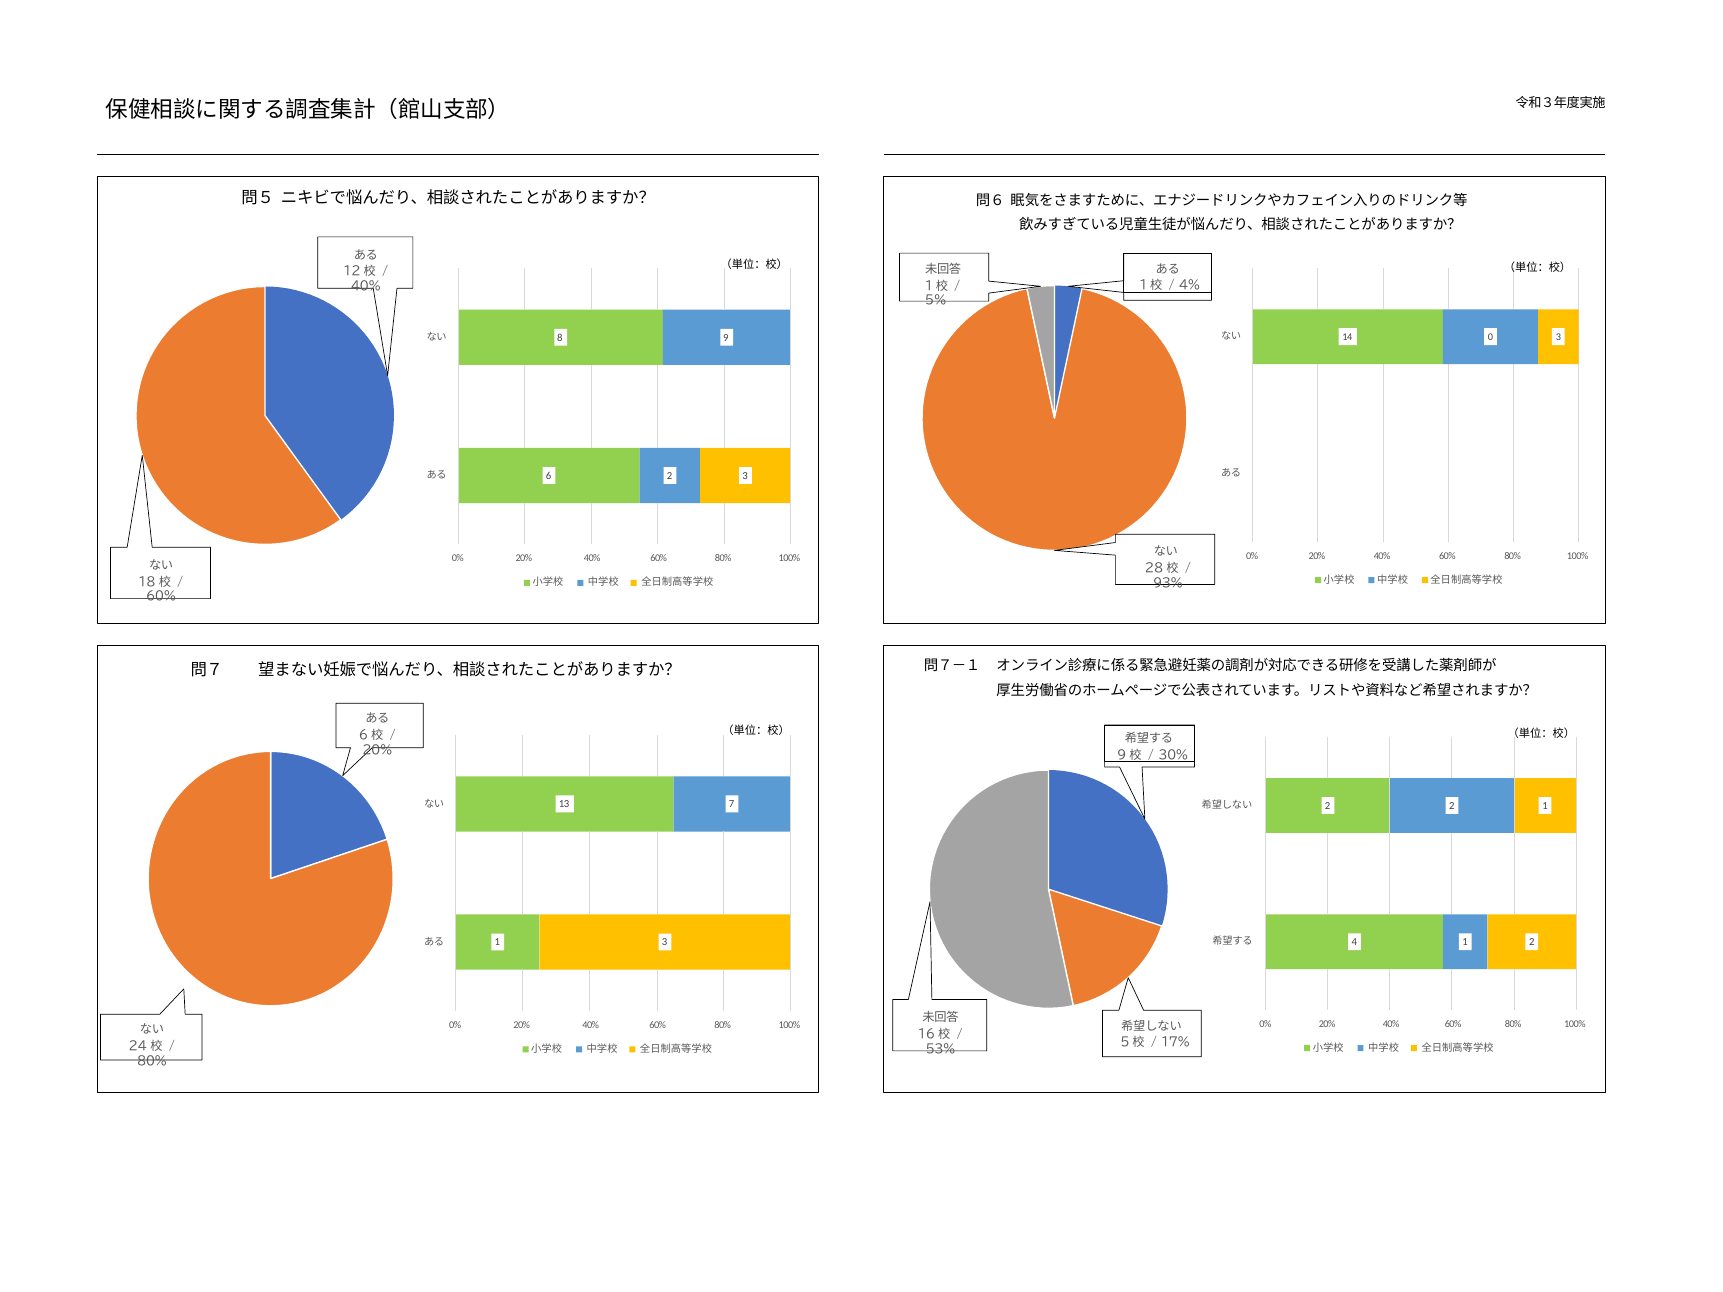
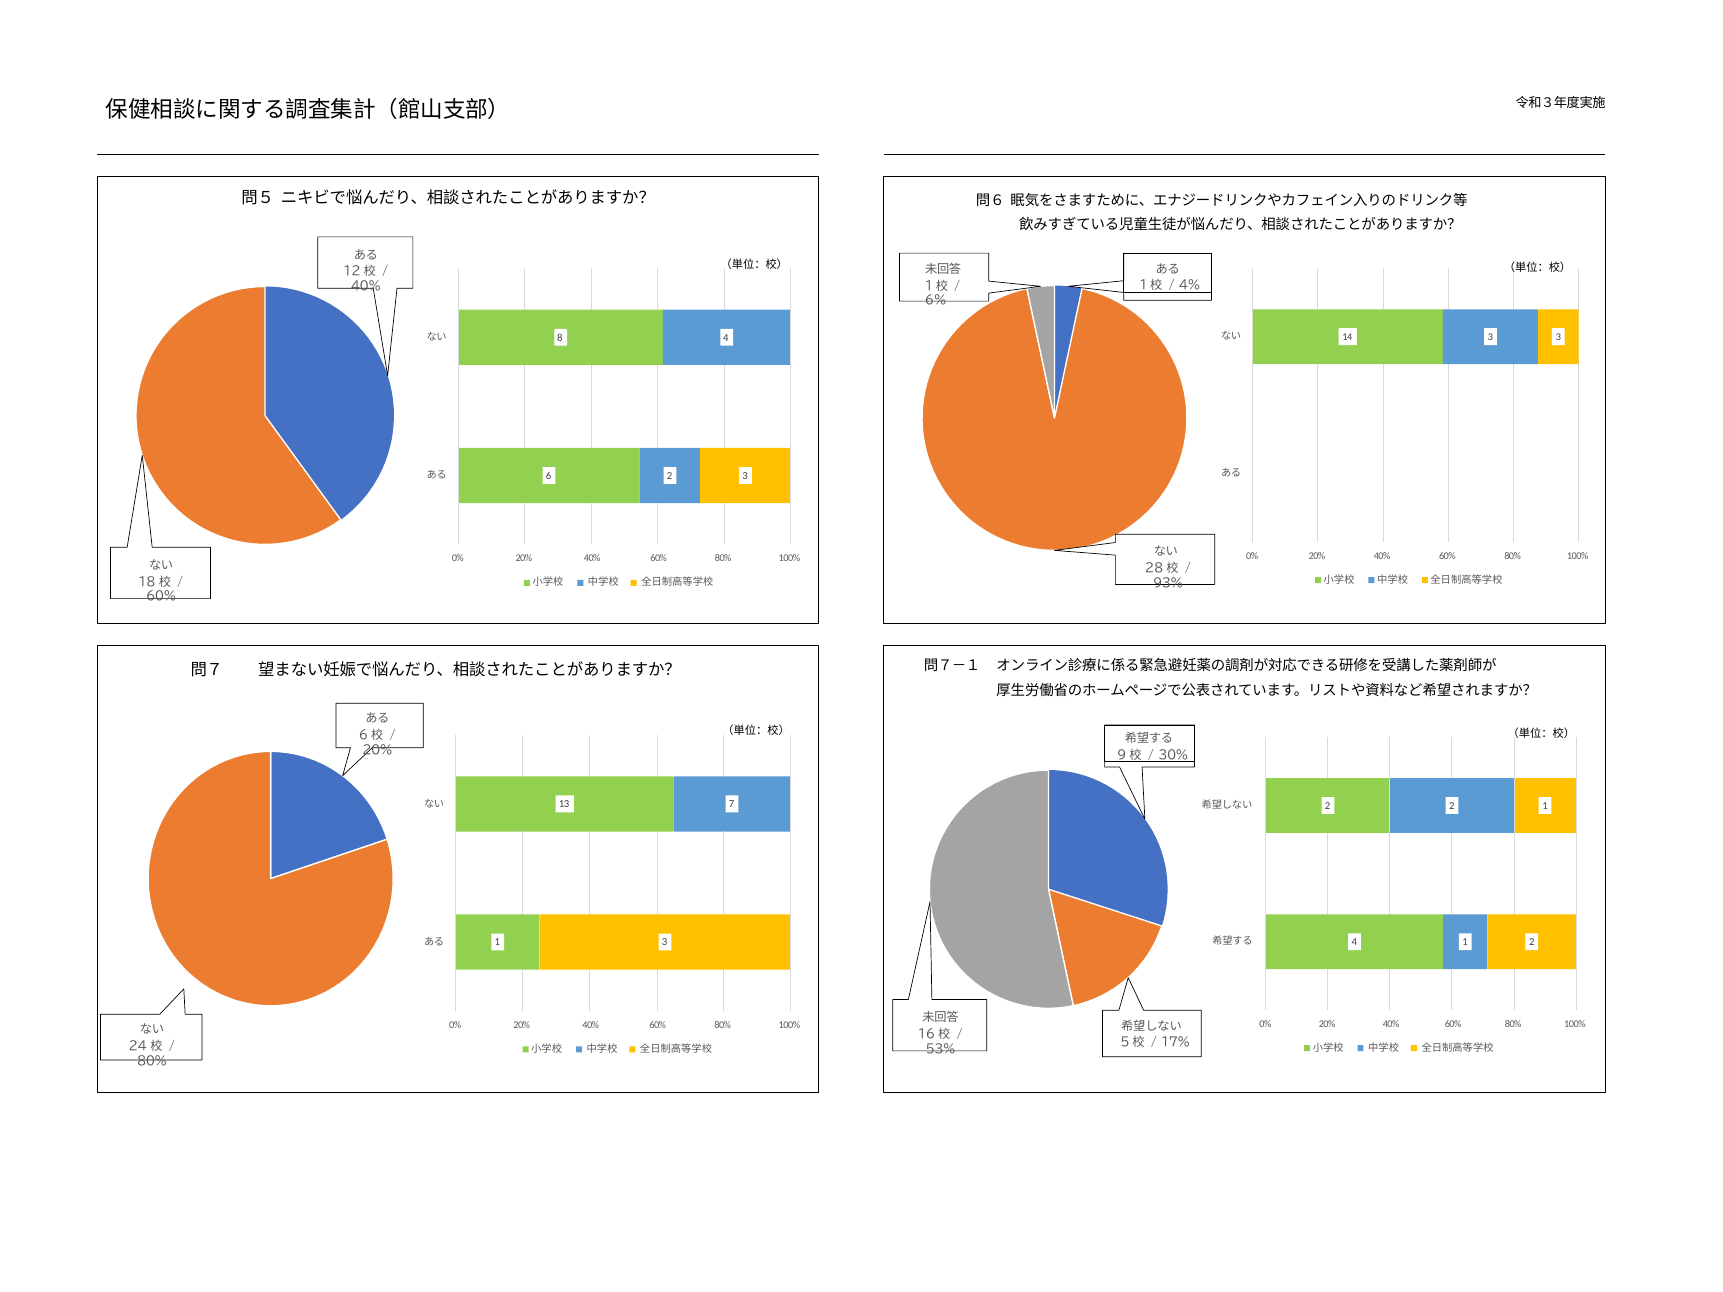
5%: 5% -> 6% (936, 301)
14 0: 0 -> 3 (1490, 337)
8 9: 9 -> 4 (726, 338)
